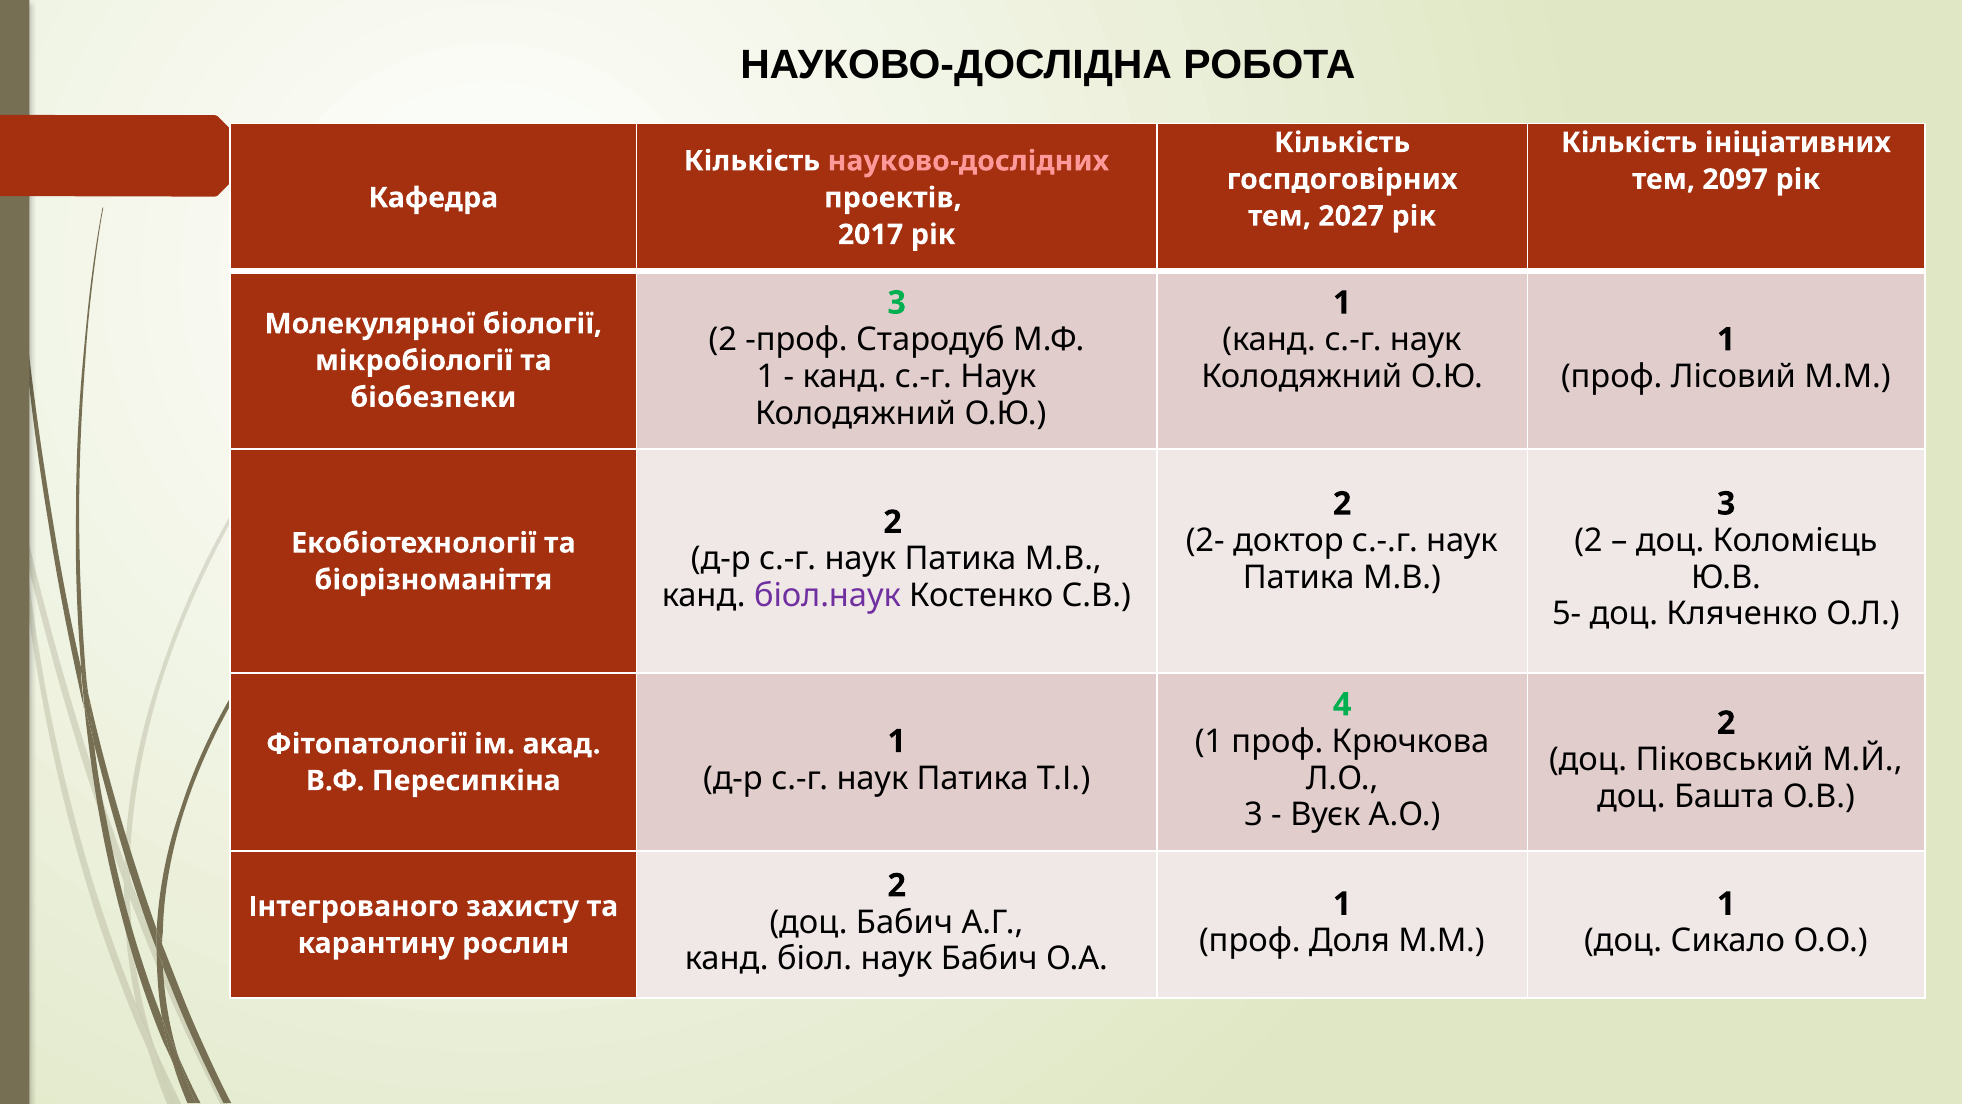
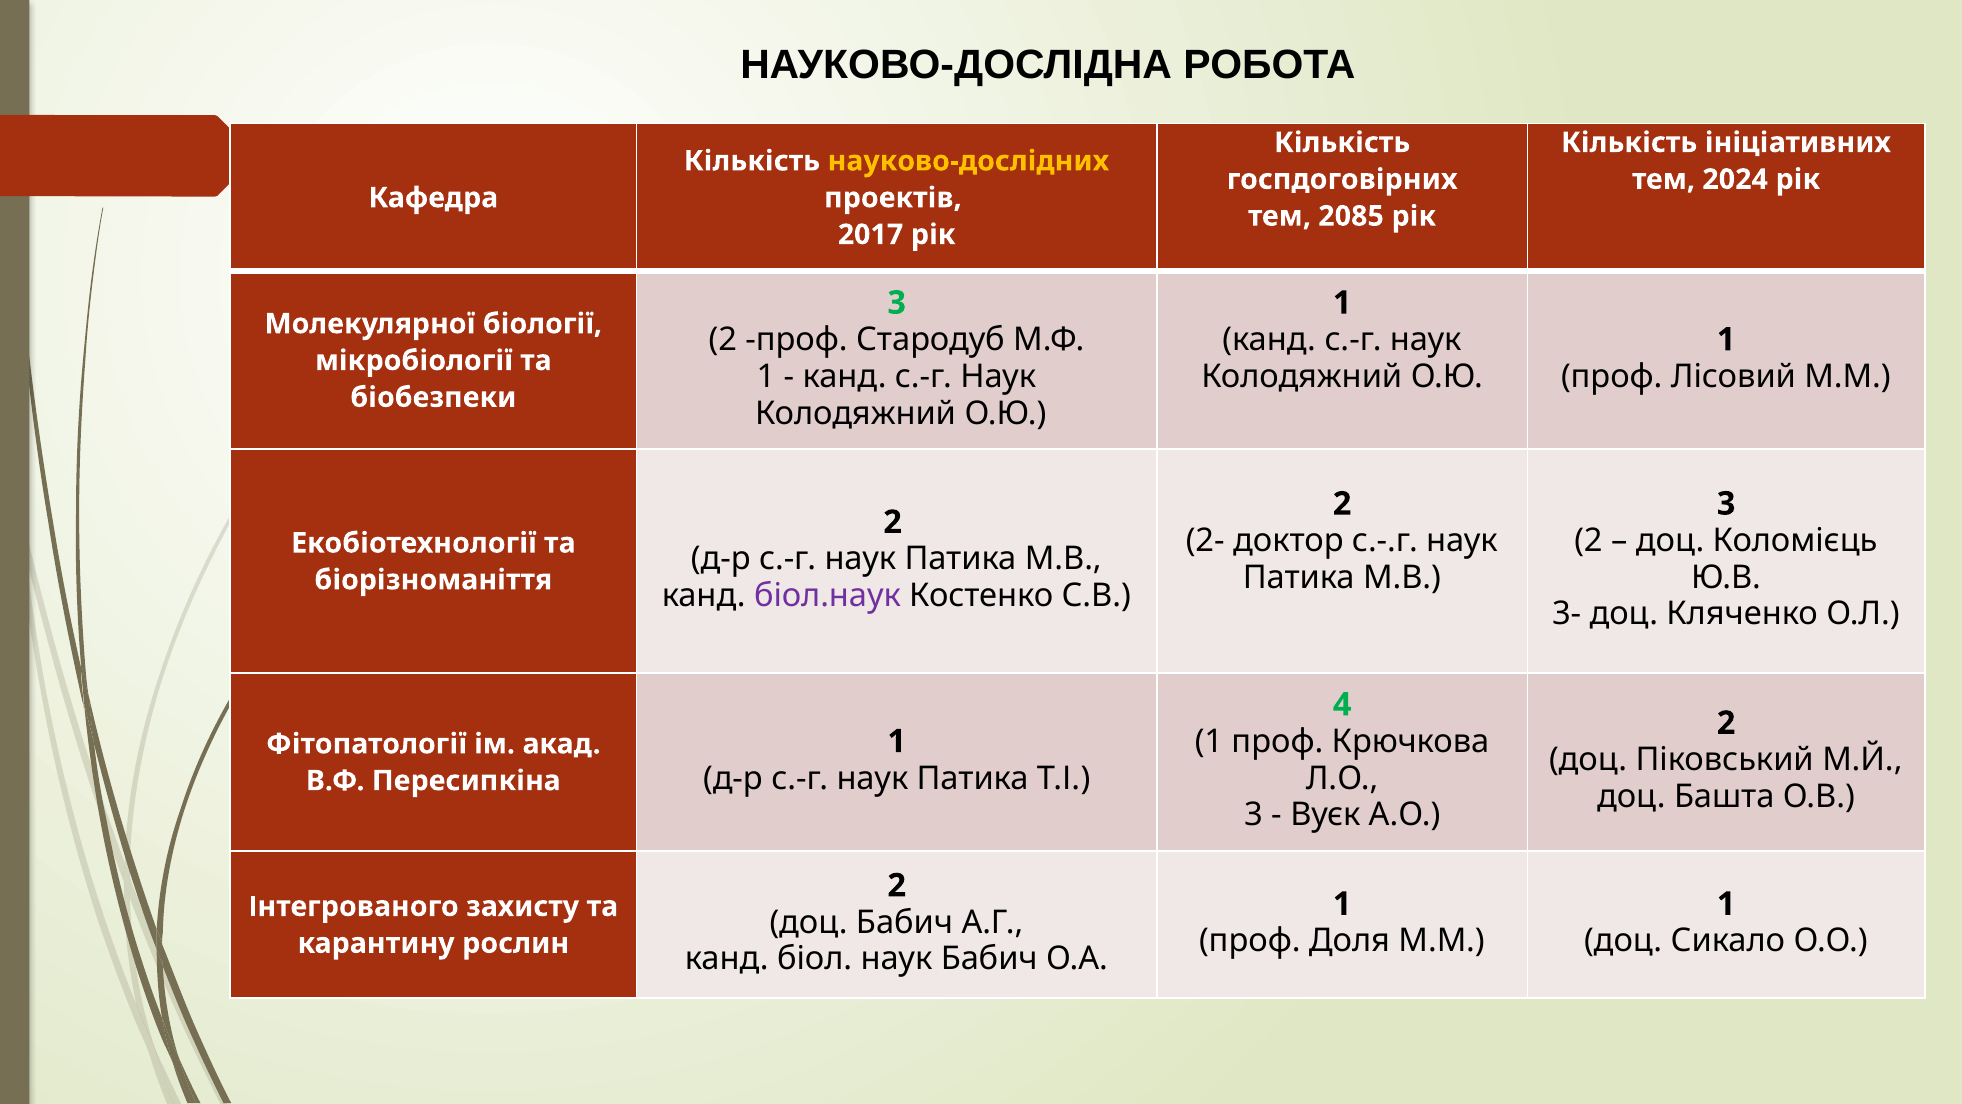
науково-дослідних colour: pink -> yellow (968, 161)
2097: 2097 -> 2024 (1735, 179)
2027: 2027 -> 2085 (1351, 216)
5-: 5- -> 3- (1567, 614)
